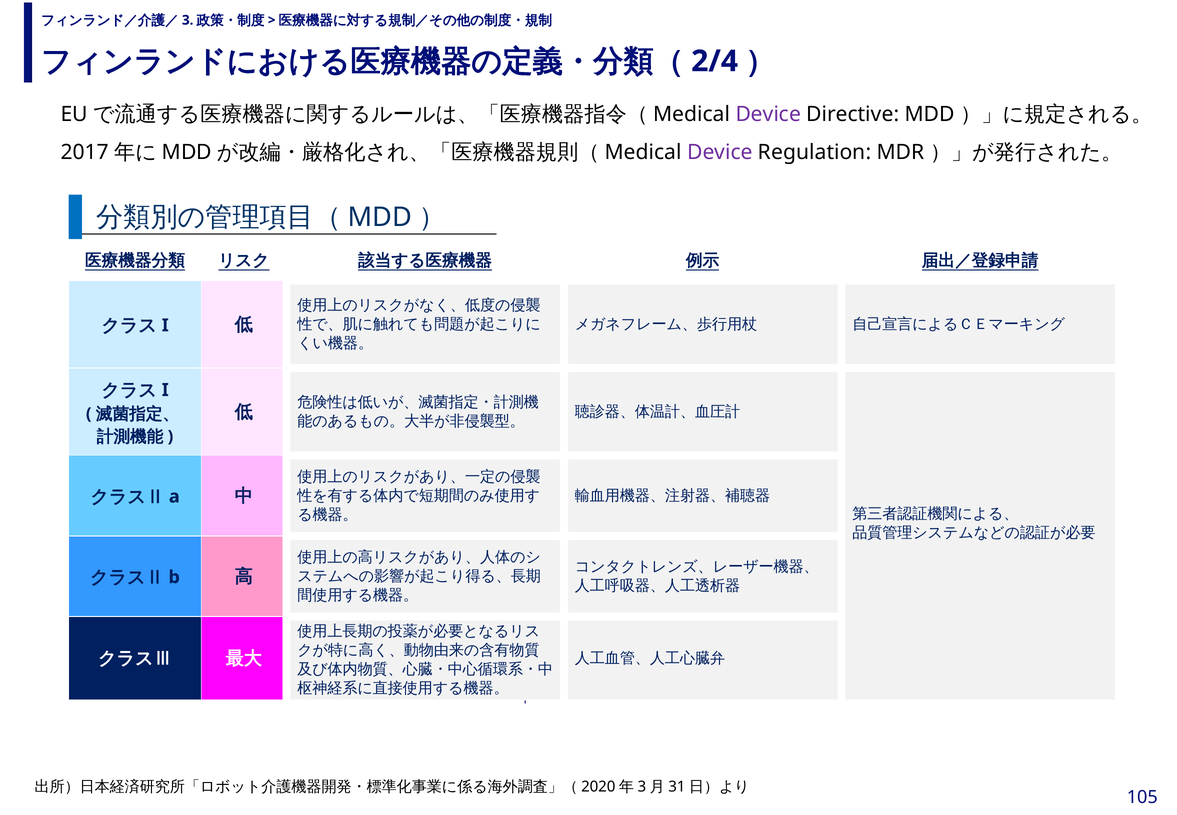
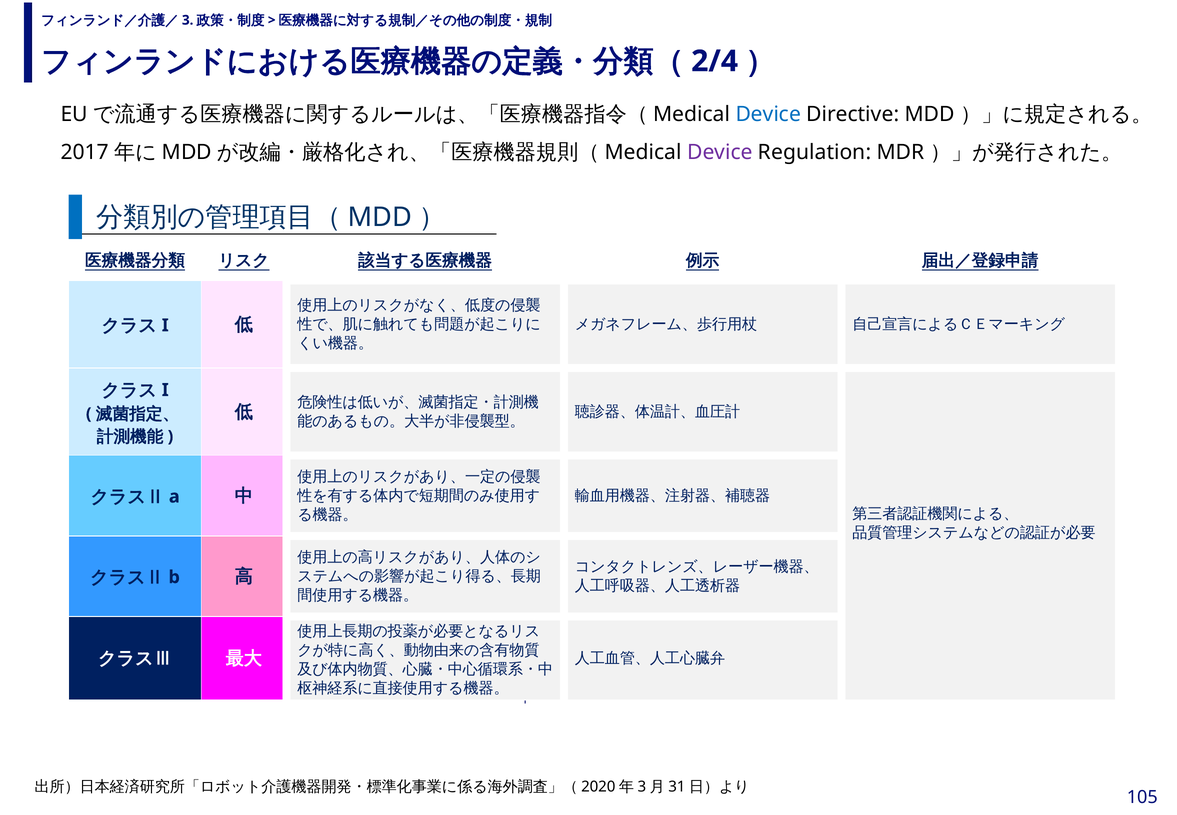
Device colour: purple -> blue (768, 114)
